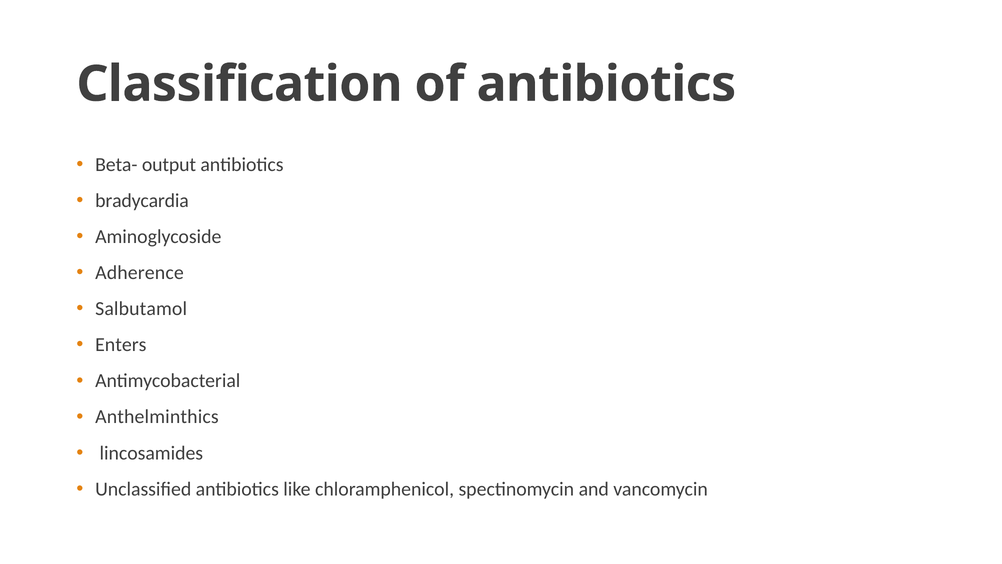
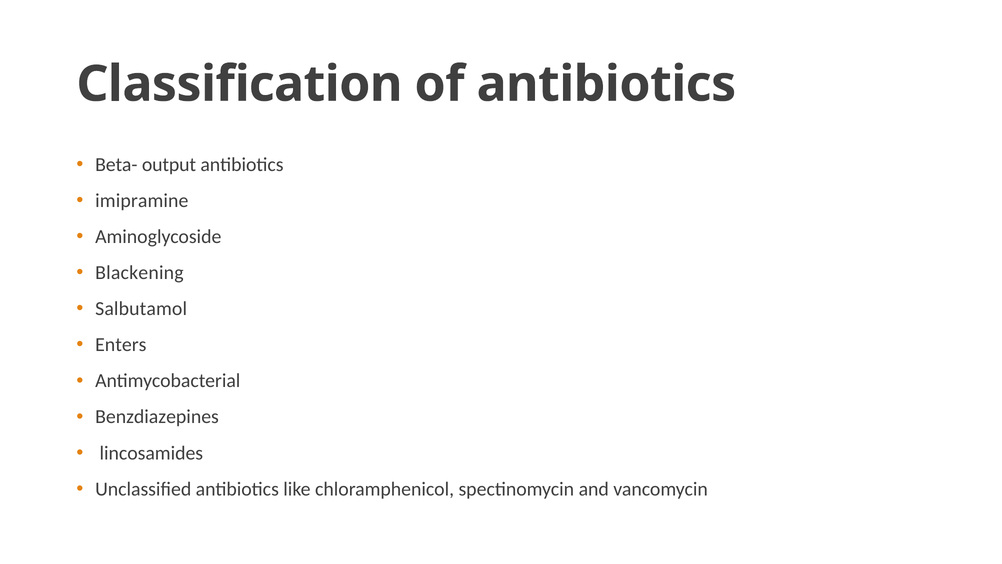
bradycardia: bradycardia -> imipramine (142, 200)
Adherence: Adherence -> Blackening (139, 272)
Anthelminthics: Anthelminthics -> Benzdiazepines (157, 417)
